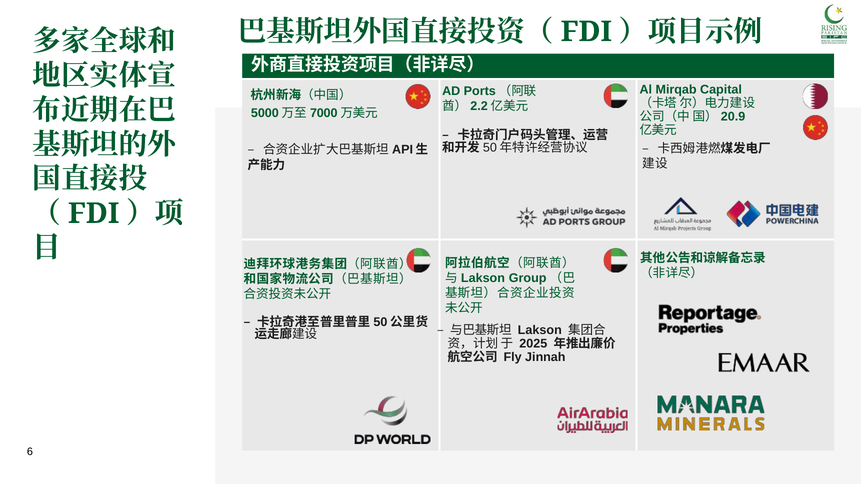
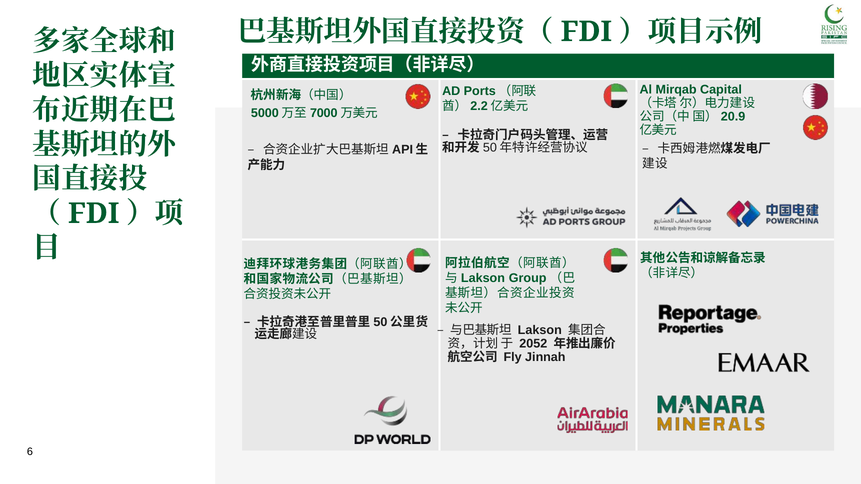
2025: 2025 -> 2052 (533, 344)
